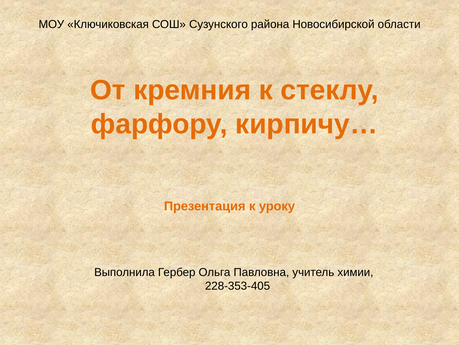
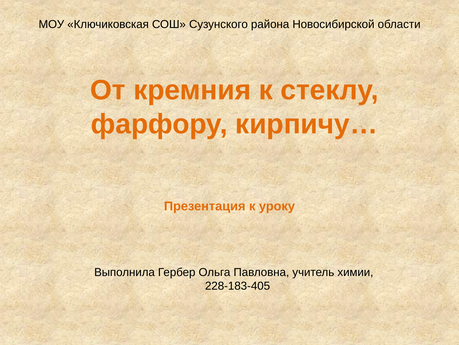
228-353-405: 228-353-405 -> 228-183-405 (238, 285)
